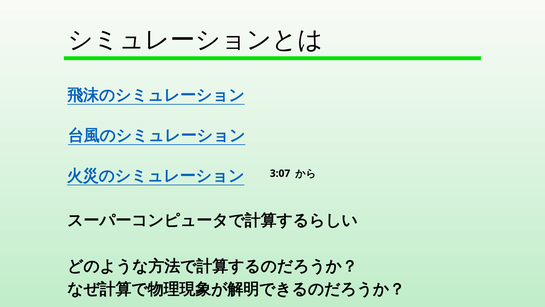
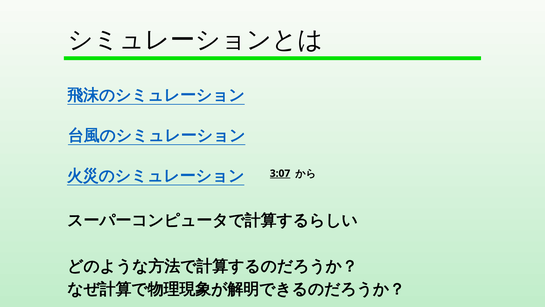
3:07 underline: none -> present (280, 173)
